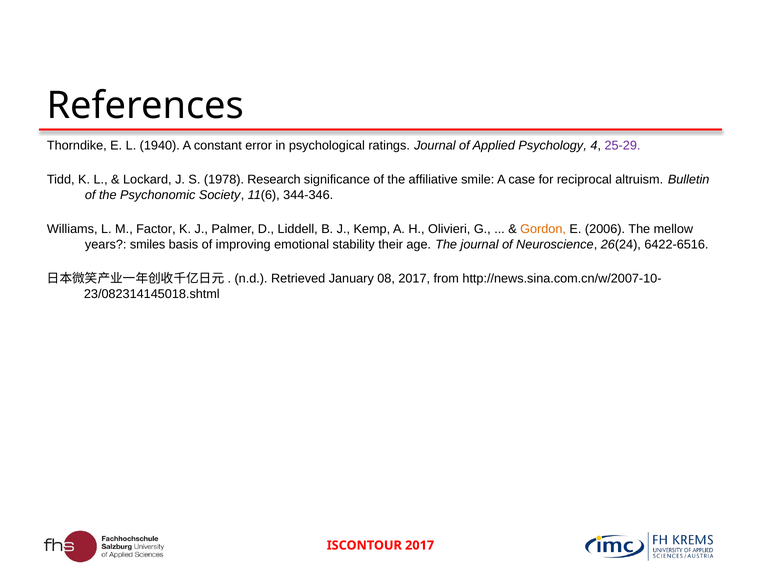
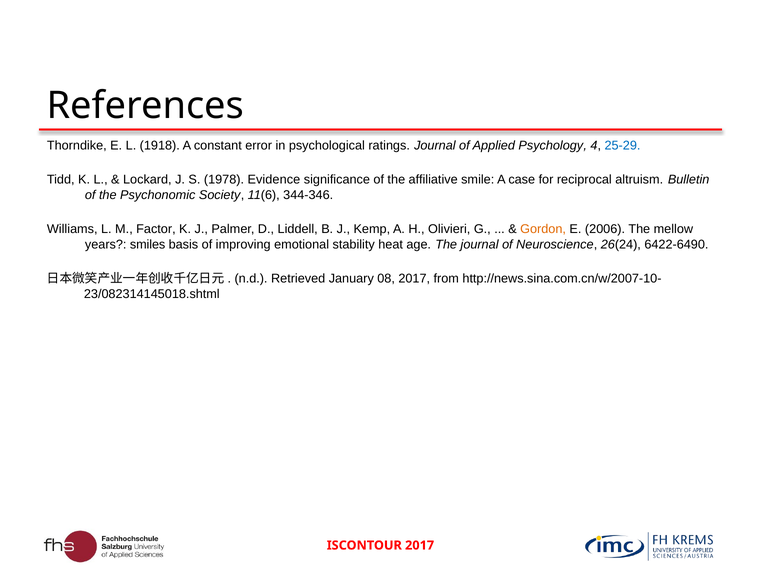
1940: 1940 -> 1918 (160, 145)
25-29 colour: purple -> blue (622, 145)
Research: Research -> Evidence (274, 180)
their: their -> heat (391, 244)
6422-6516: 6422-6516 -> 6422-6490 (676, 244)
